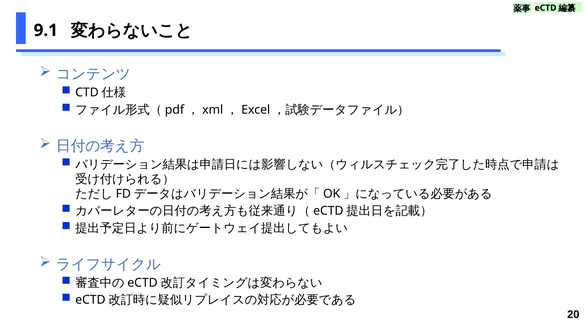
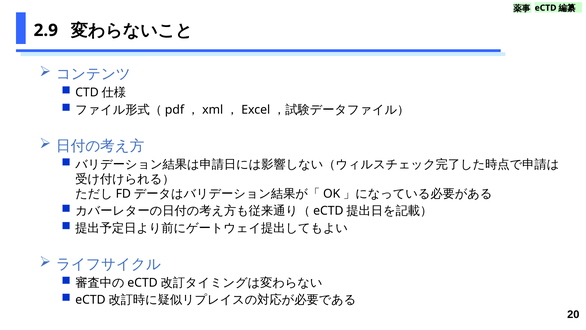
9.1: 9.1 -> 2.9 (46, 30)
